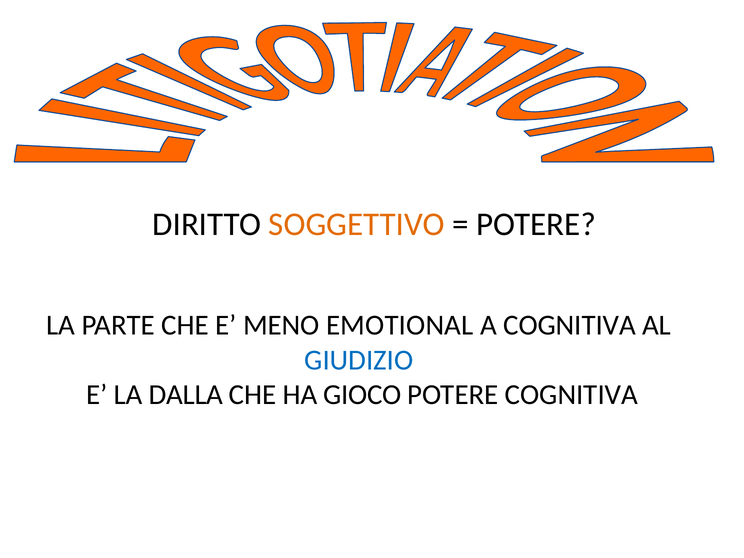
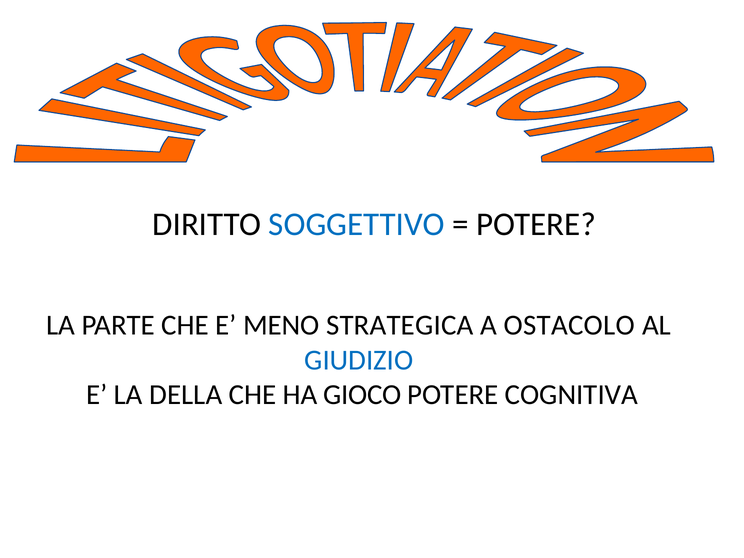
SOGGETTIVO colour: orange -> blue (357, 224)
EMOTIONAL: EMOTIONAL -> STRATEGICA (400, 325)
A COGNITIVA: COGNITIVA -> OSTACOLO (569, 325)
DALLA: DALLA -> DELLA (186, 395)
